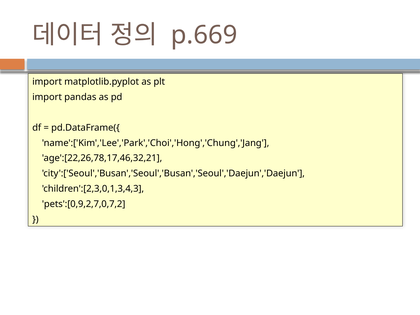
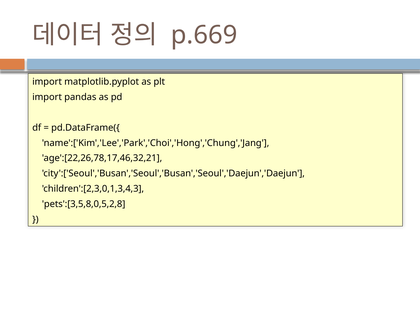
pets':[0,9,2,7,0,7,2: pets':[0,9,2,7,0,7,2 -> pets':[3,5,8,0,5,2,8 (84, 204)
